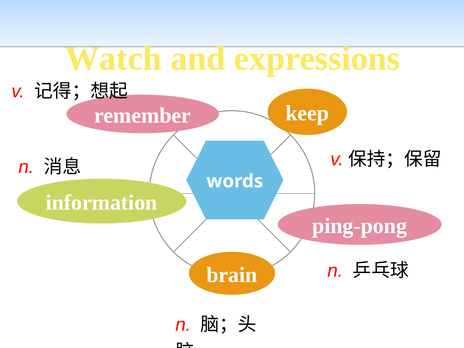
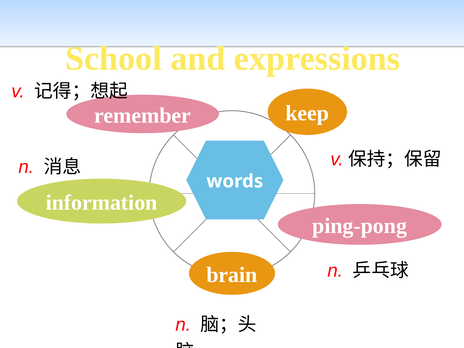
Watch: Watch -> School (113, 58)
